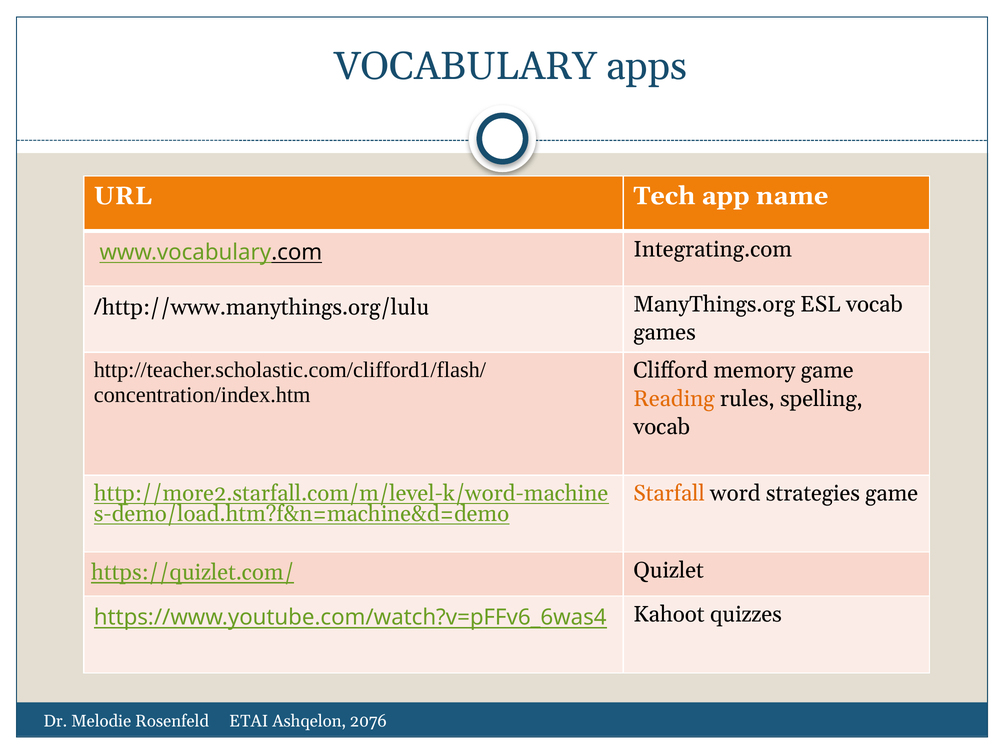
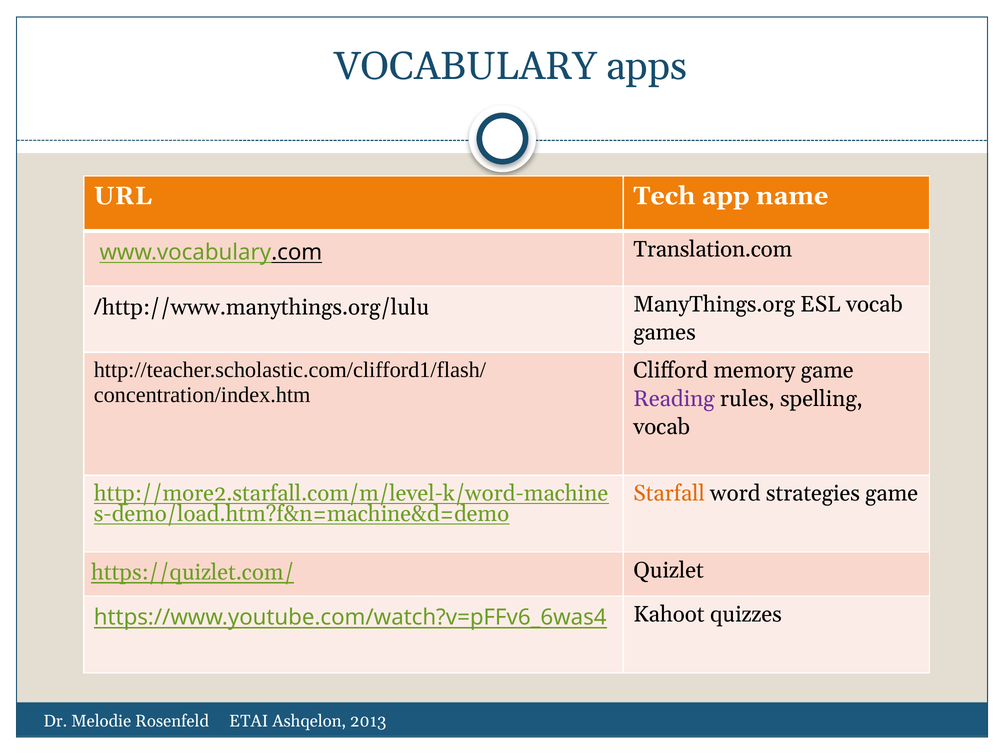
Integrating.com: Integrating.com -> Translation.com (713, 249)
Reading colour: orange -> purple (674, 399)
2076: 2076 -> 2013 (368, 721)
